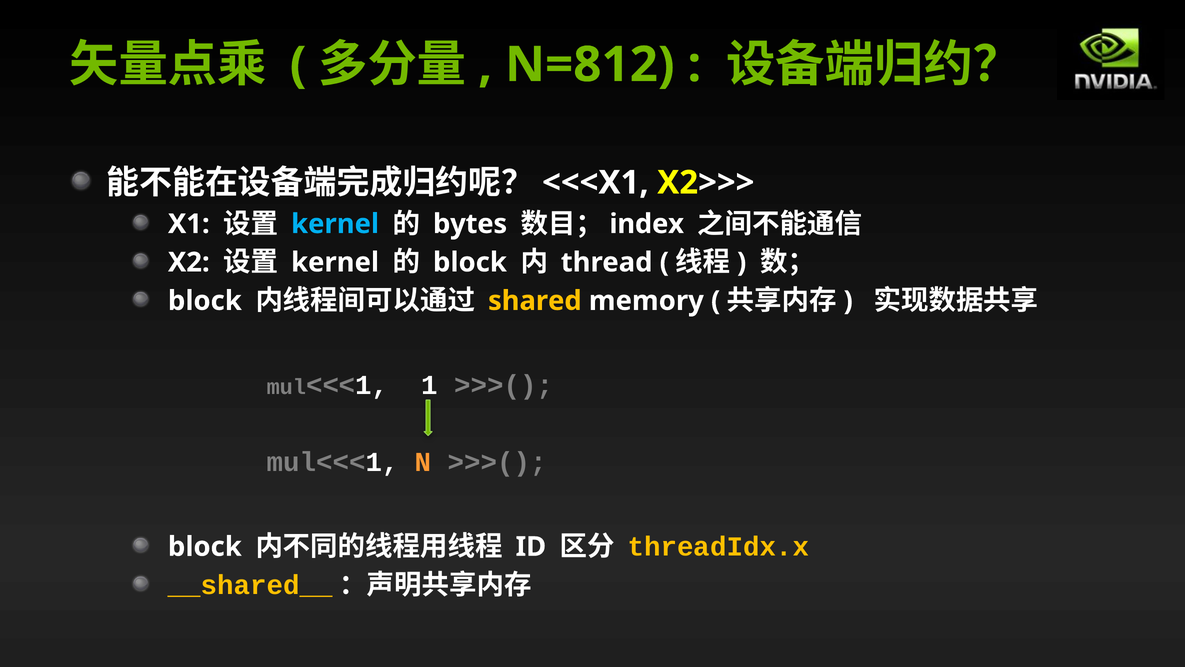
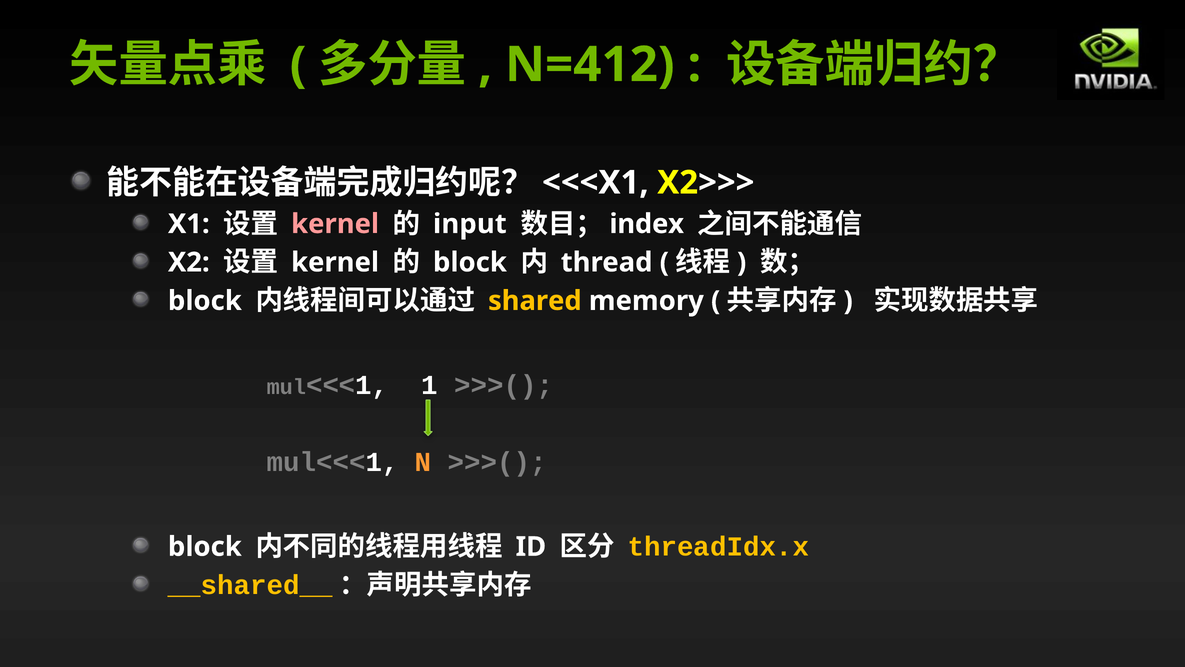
N=812: N=812 -> N=412 (590, 65)
kernel colour: light blue -> pink (335, 224)
bytes: bytes -> input (470, 224)
